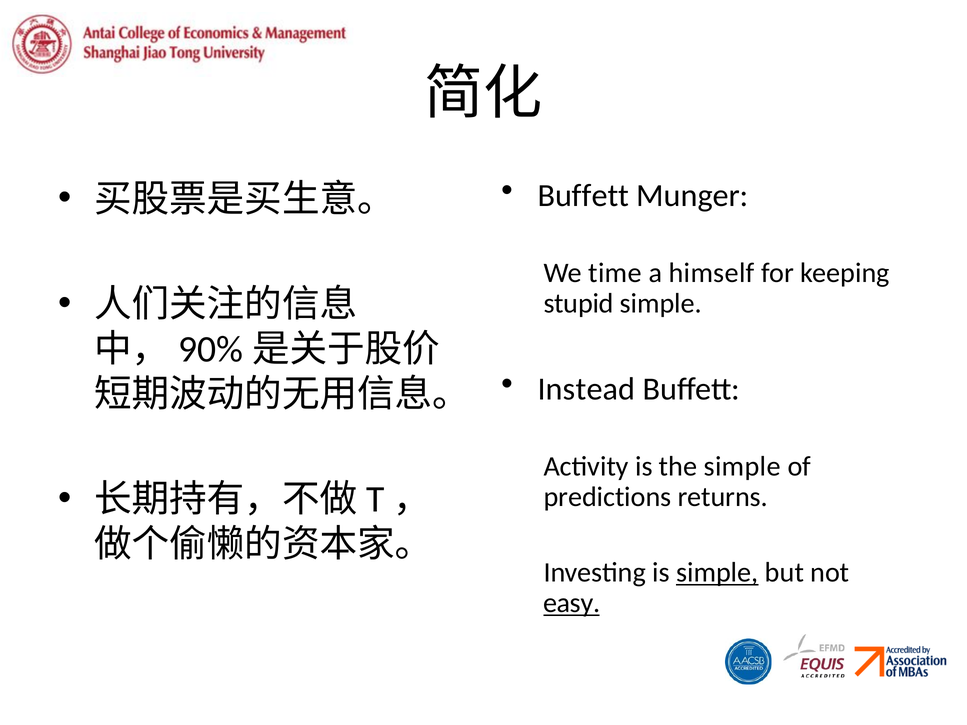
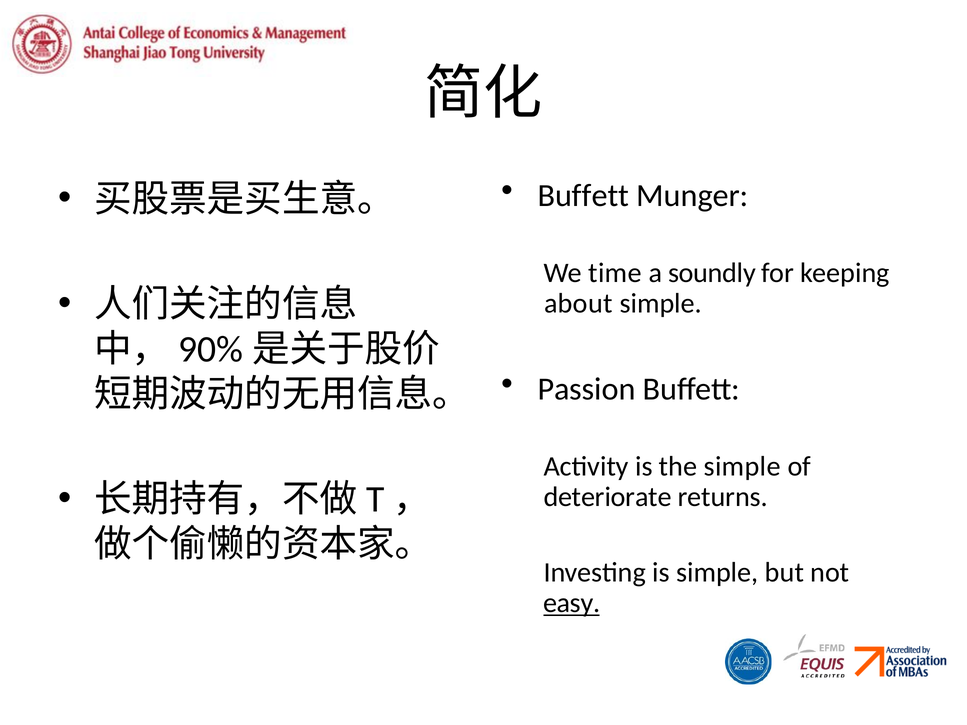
himself: himself -> soundly (712, 273)
stupid: stupid -> about (578, 304)
Instead: Instead -> Passion (587, 389)
predictions: predictions -> deteriorate (608, 497)
simple underline: present -> none (717, 573)
